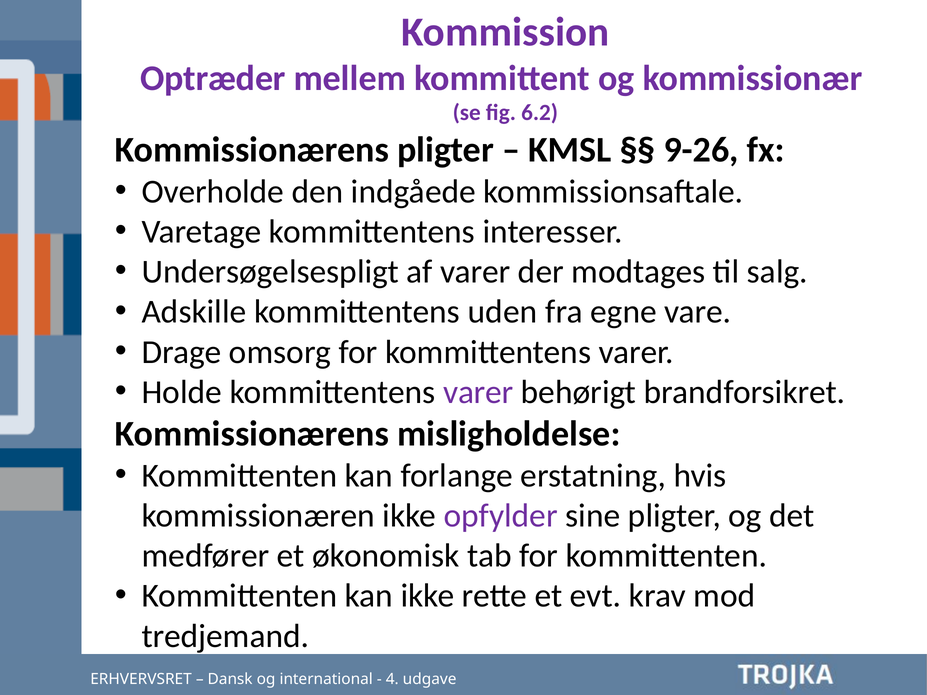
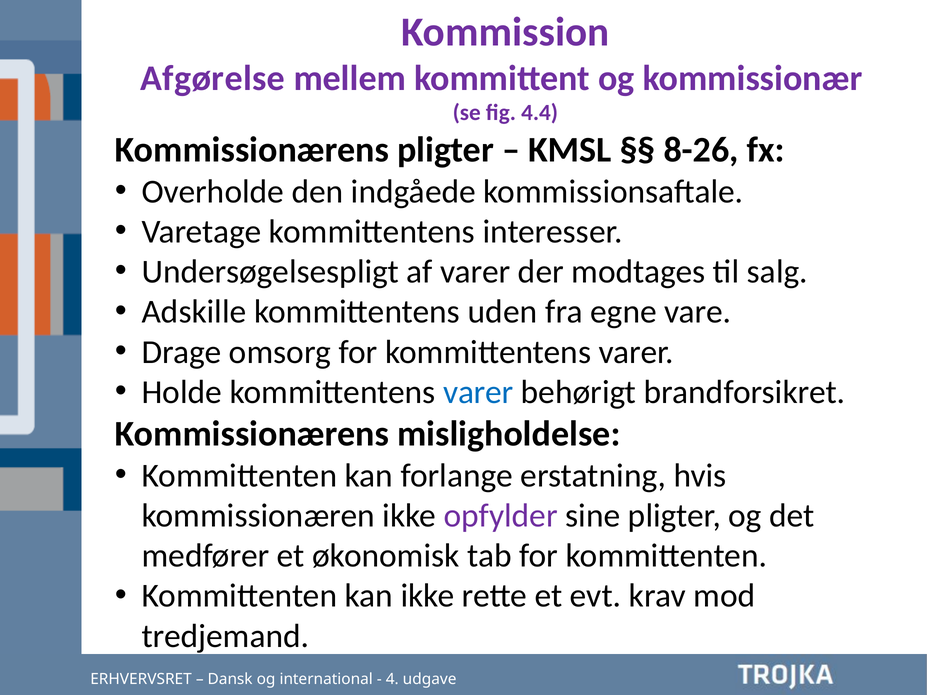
Optræder: Optræder -> Afgørelse (213, 78)
6.2: 6.2 -> 4.4 (540, 113)
9-26: 9-26 -> 8-26 (701, 150)
varer colour: purple -> blue (478, 392)
